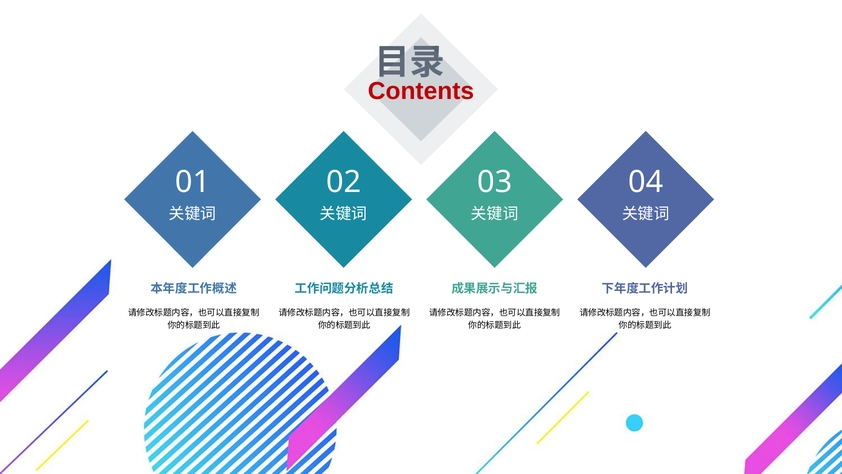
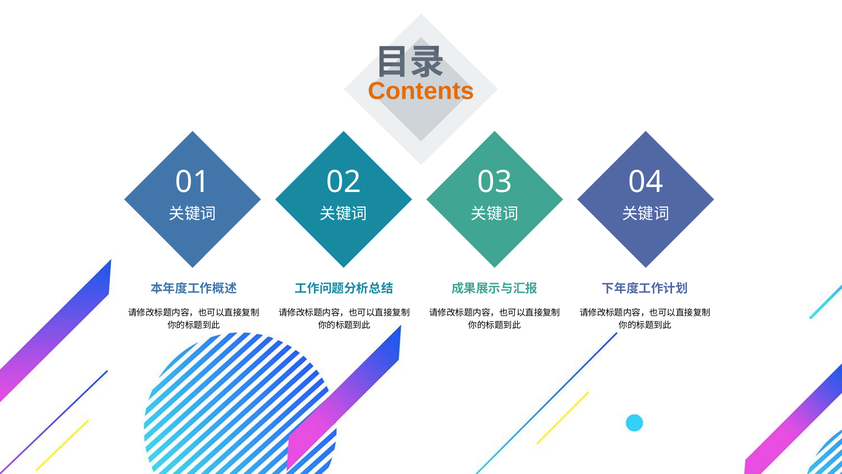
Contents colour: red -> orange (421, 91)
